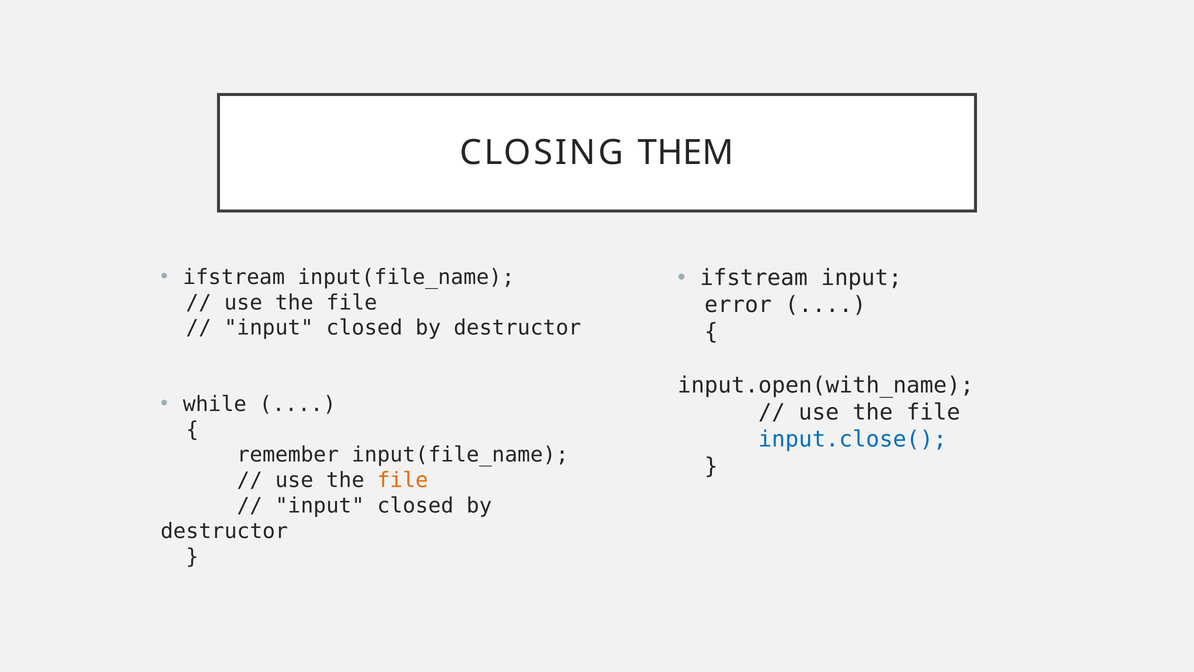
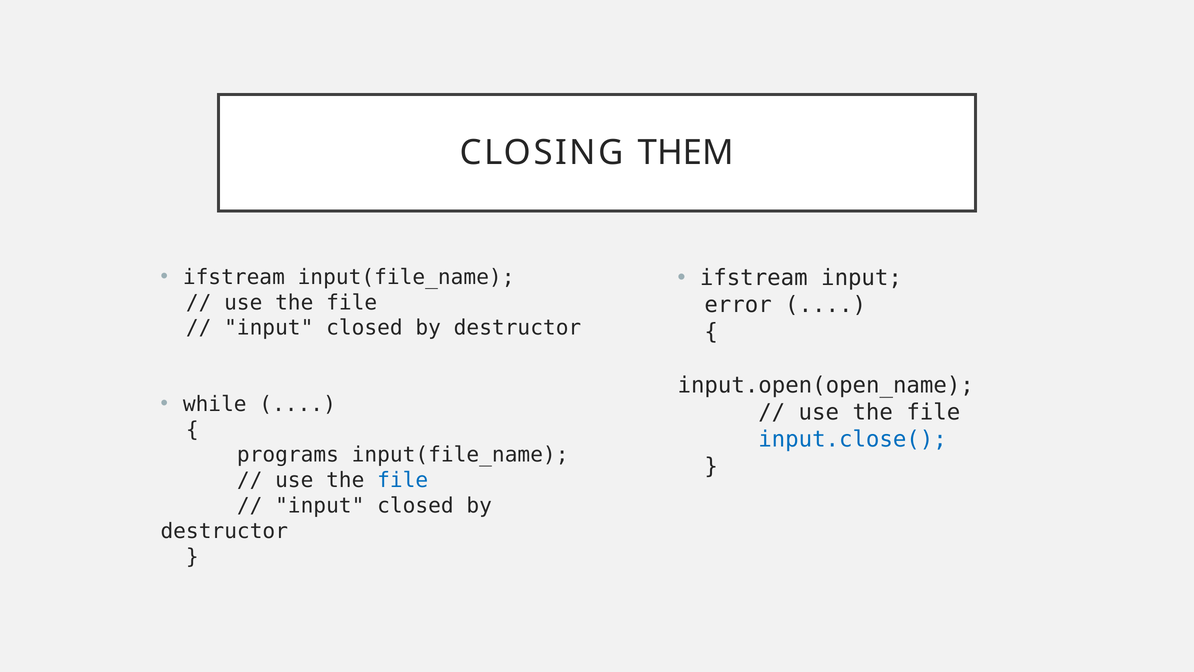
input.open(with_name: input.open(with_name -> input.open(open_name (826, 385)
remember: remember -> programs (288, 455)
file colour: orange -> blue (403, 480)
